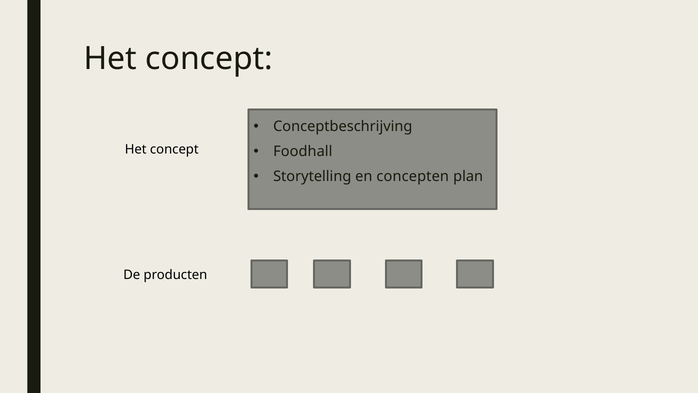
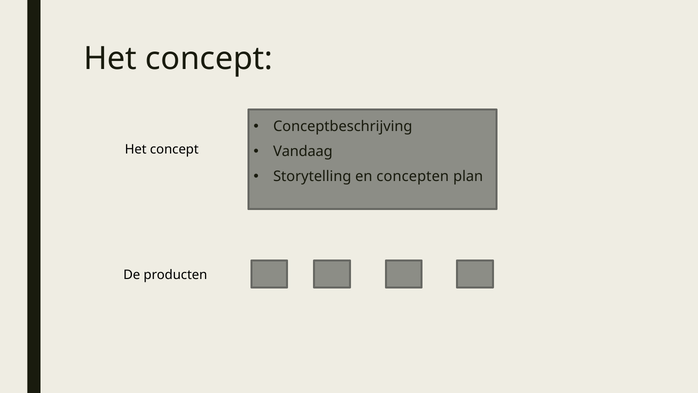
Foodhall: Foodhall -> Vandaag (303, 151)
